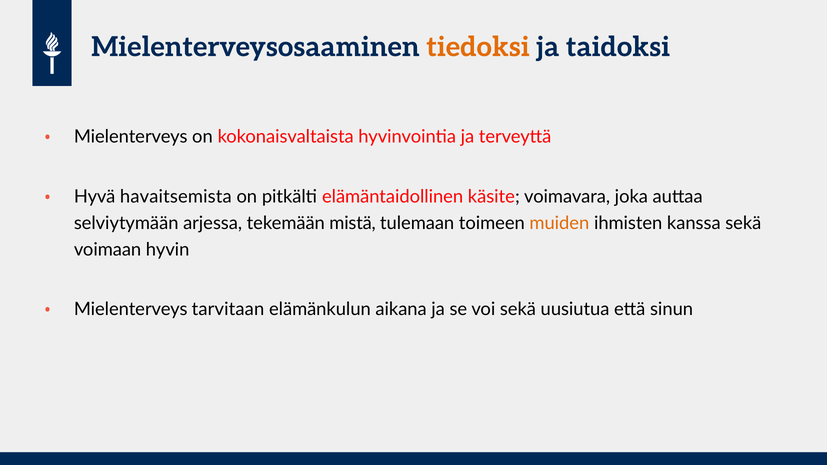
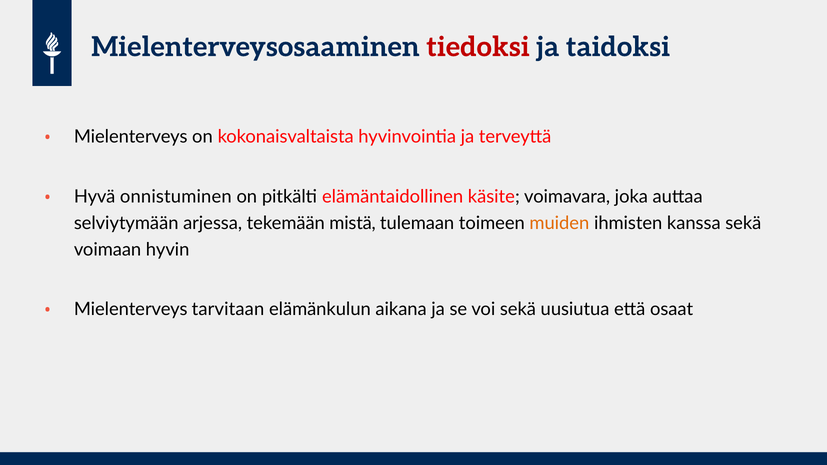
tiedoksi colour: orange -> red (478, 47)
havaitsemista: havaitsemista -> onnistuminen (176, 197)
sinun: sinun -> osaat (672, 309)
